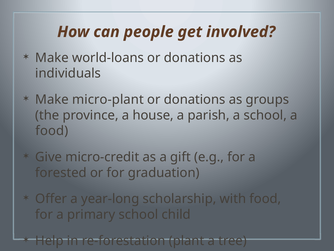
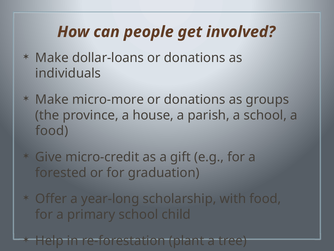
world-loans: world-loans -> dollar-loans (108, 58)
micro-plant: micro-plant -> micro-more (108, 99)
